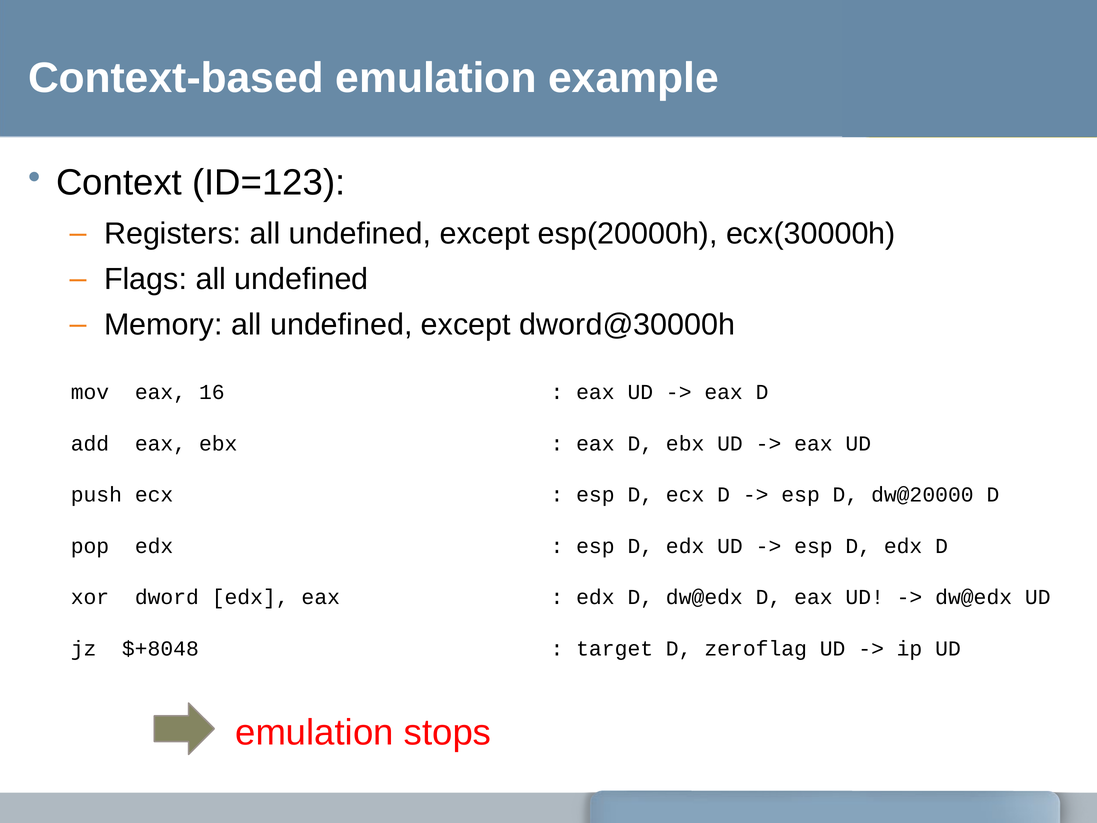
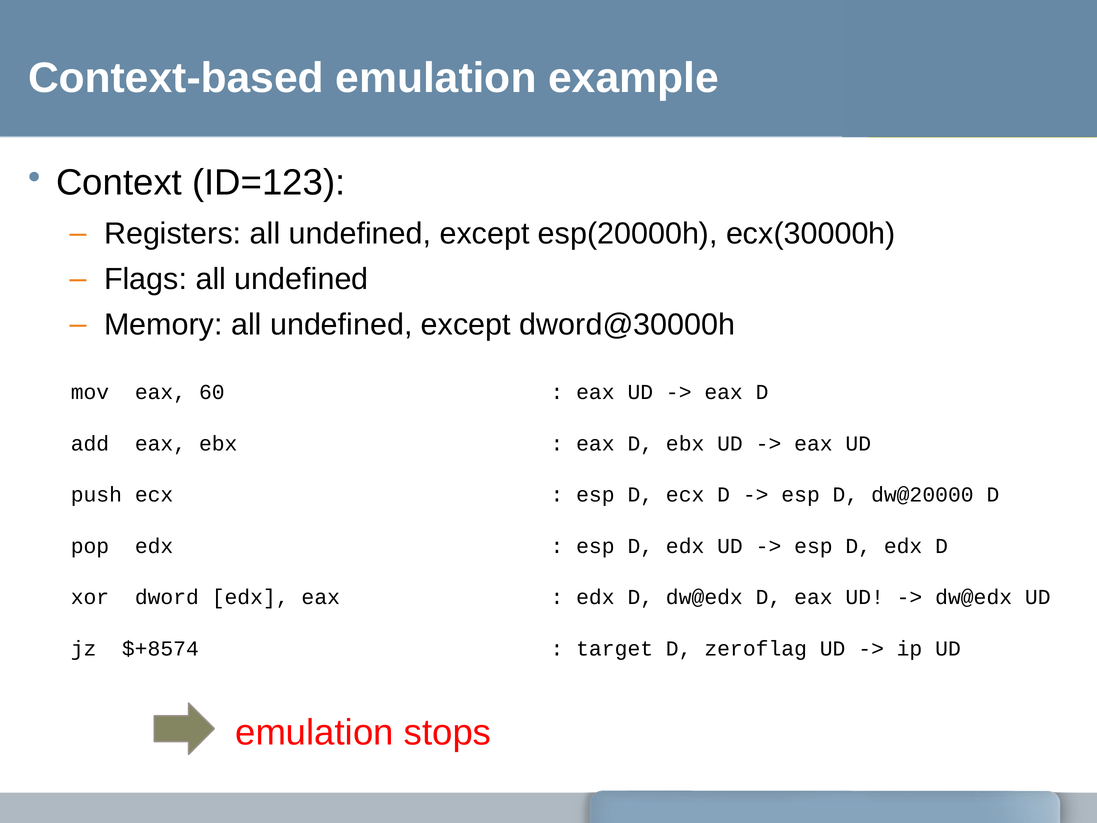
16: 16 -> 60 (212, 392)
$+8048: $+8048 -> $+8574 (160, 648)
